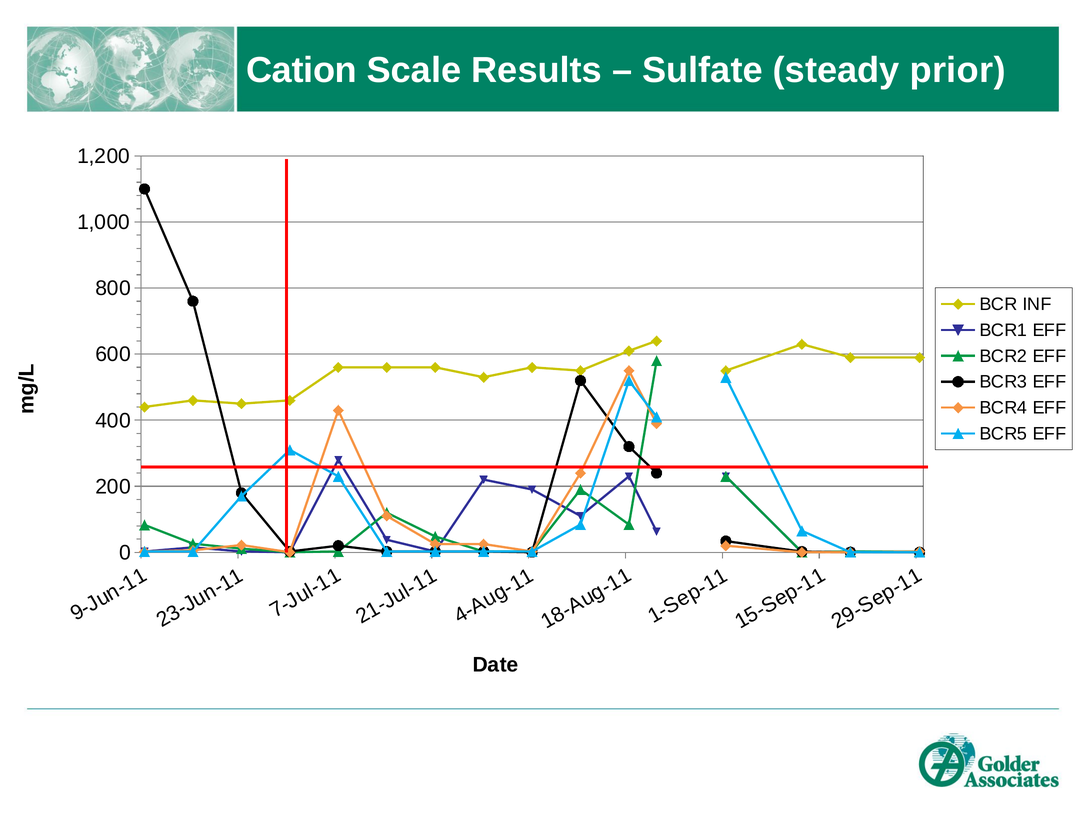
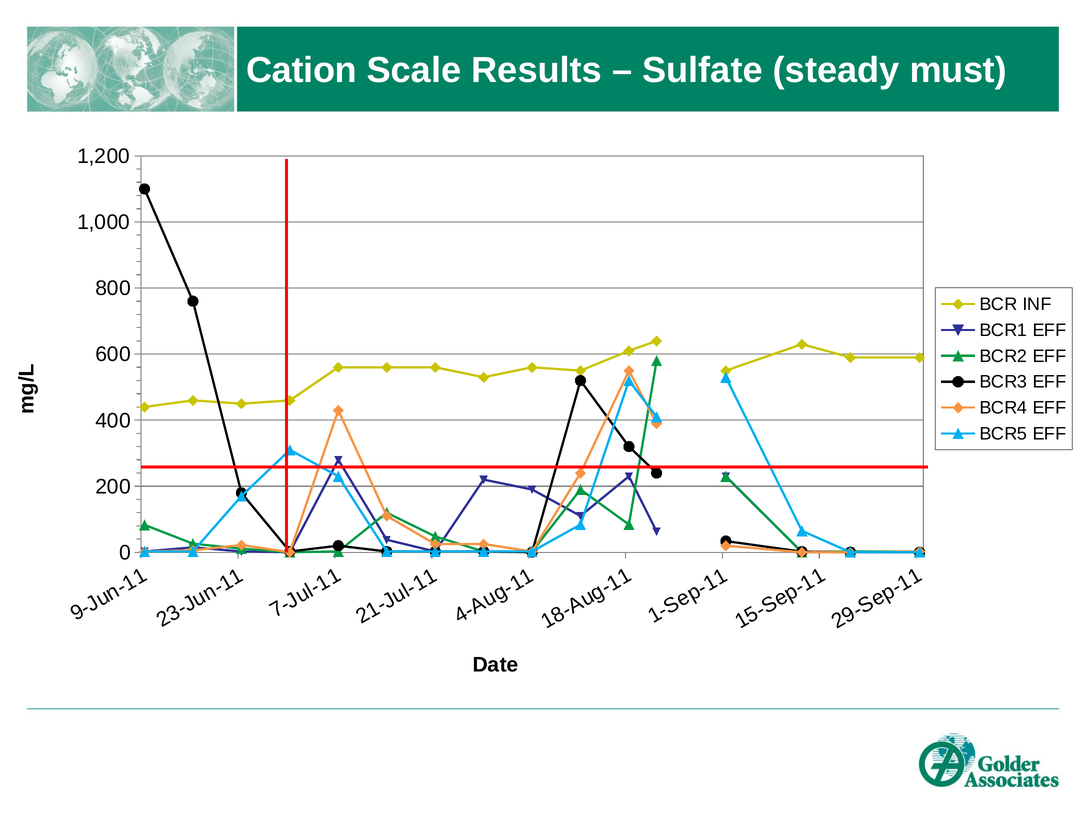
prior: prior -> must (958, 70)
